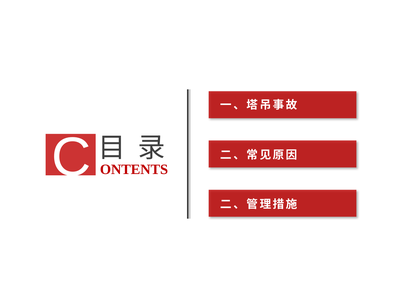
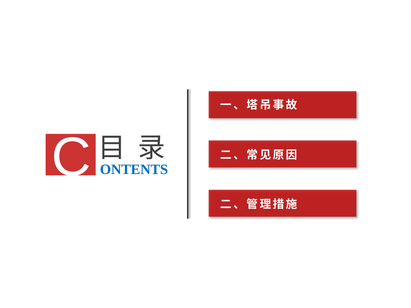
ONTENTS colour: red -> blue (134, 170)
